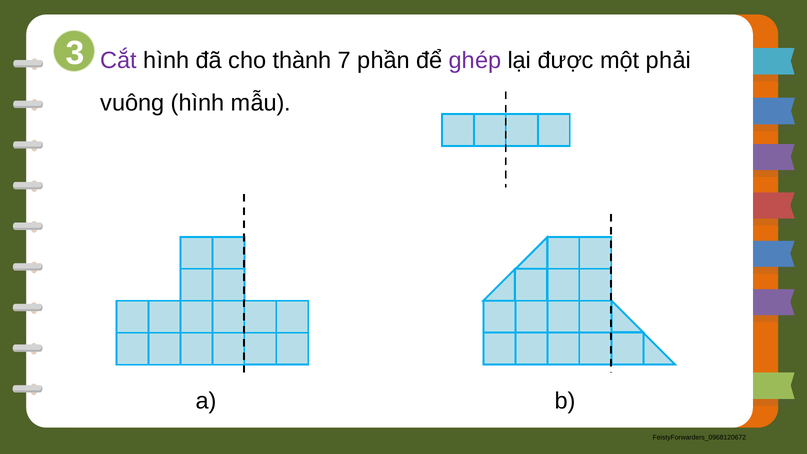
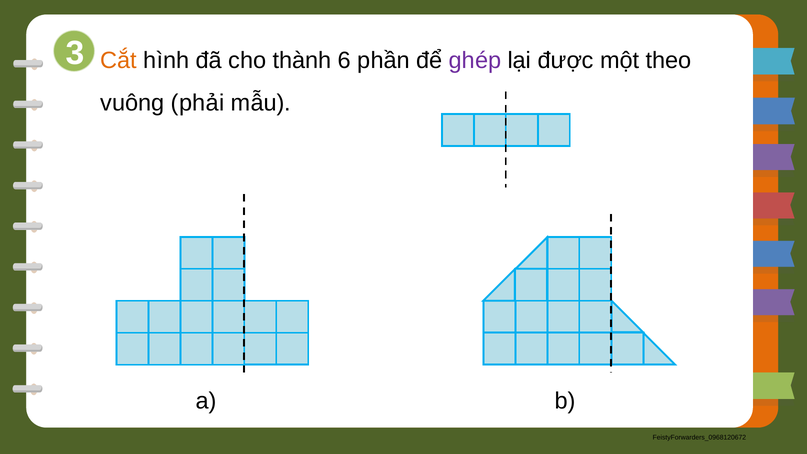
Cắt colour: purple -> orange (119, 61)
7: 7 -> 6 (345, 61)
phải: phải -> theo (669, 61)
vuông hình: hình -> phải (198, 103)
